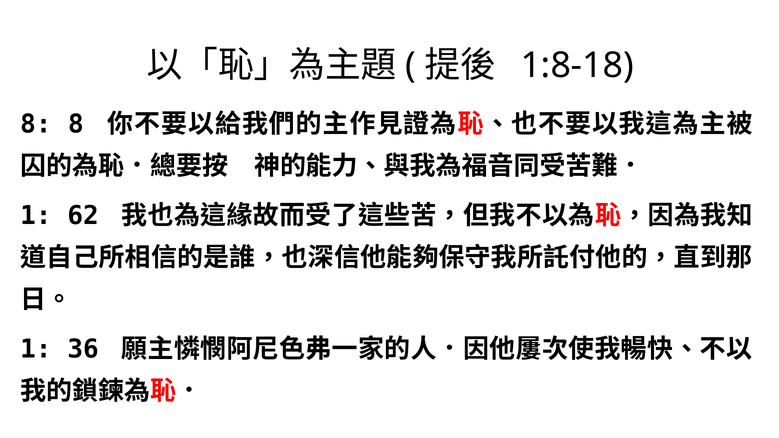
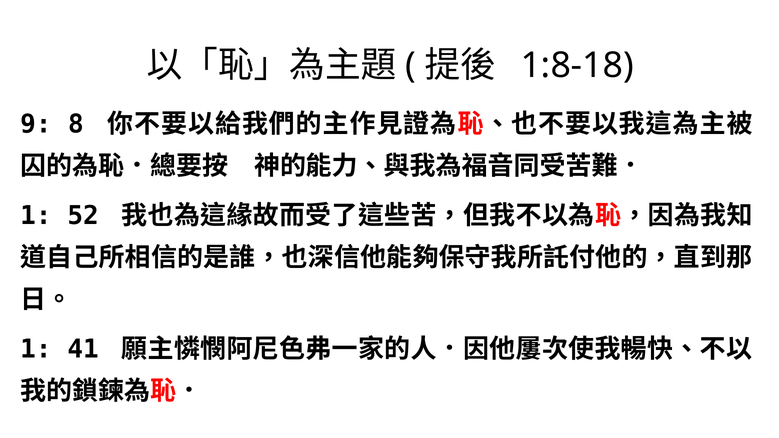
8: 8 -> 9 (36, 124)
62: 62 -> 52 (83, 216)
36: 36 -> 41 (83, 349)
